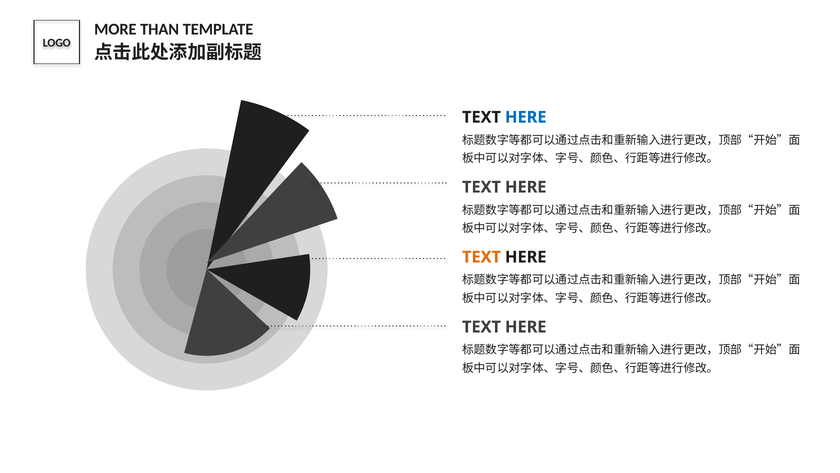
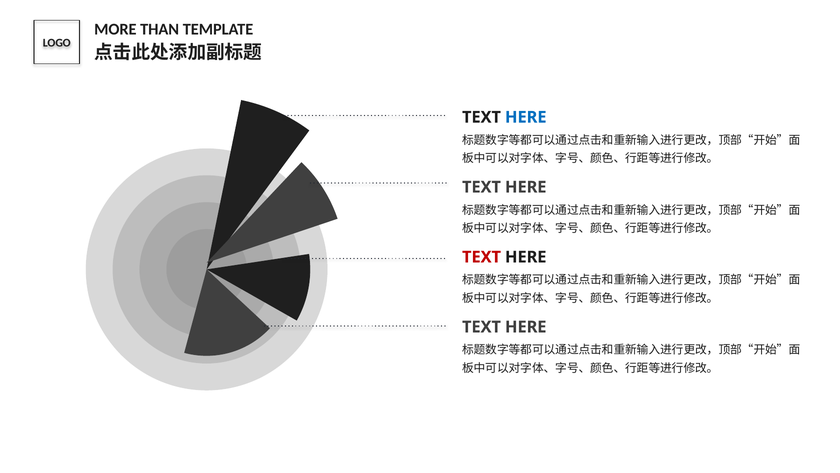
TEXT colour: orange -> red (482, 257)
